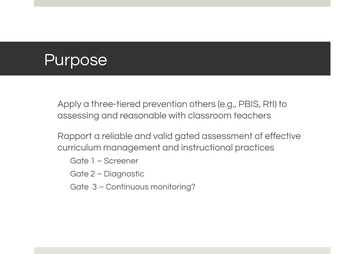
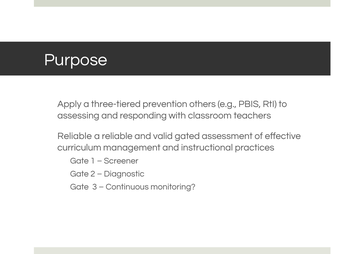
reasonable: reasonable -> responding (143, 116)
Rapport: Rapport -> Reliable (75, 136)
